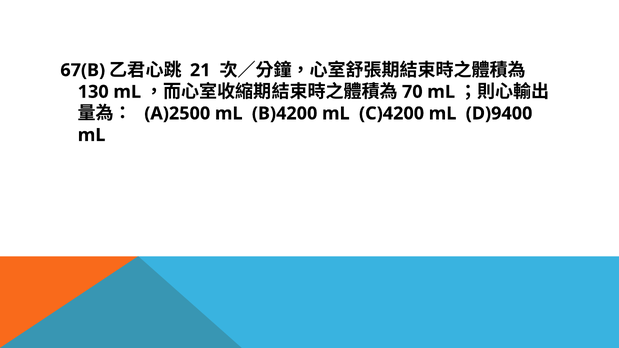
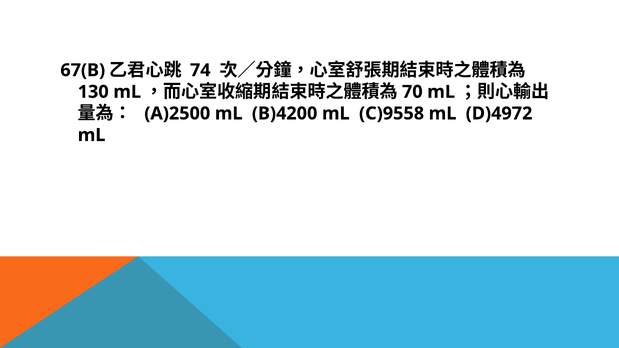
21: 21 -> 74 (200, 70)
C)4200: C)4200 -> C)9558 (392, 114)
D)9400: D)9400 -> D)4972 (499, 114)
